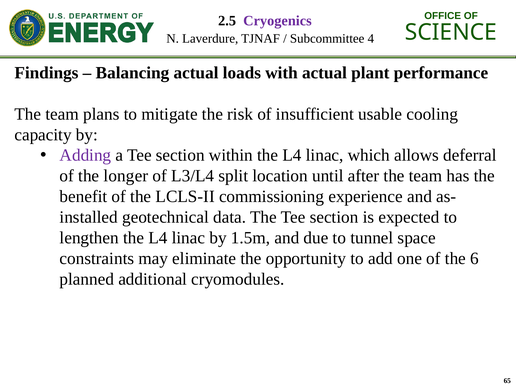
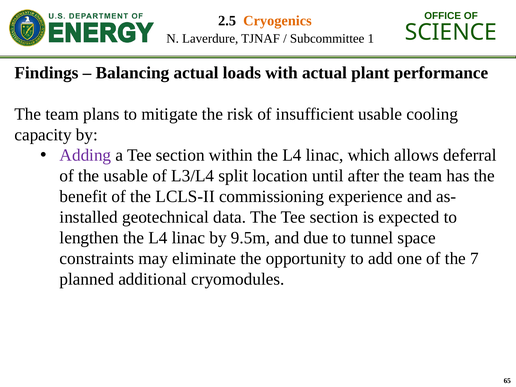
Cryogenics colour: purple -> orange (277, 21)
4: 4 -> 1 (371, 38)
the longer: longer -> usable (126, 176)
1.5m: 1.5m -> 9.5m (251, 238)
6: 6 -> 7 (475, 258)
